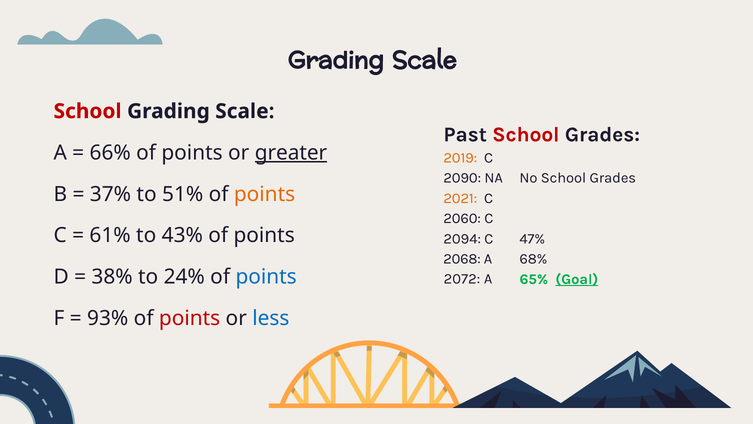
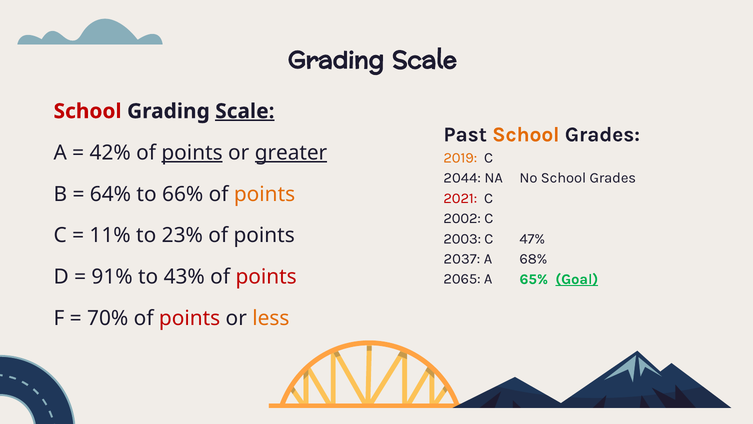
Scale underline: none -> present (245, 111)
School colour: red -> orange (526, 134)
66%: 66% -> 42% (110, 153)
points underline: none -> present (192, 153)
2090: 2090 -> 2044 (462, 178)
37%: 37% -> 64% (110, 194)
51%: 51% -> 66% (183, 194)
2021 colour: orange -> red (460, 198)
2060: 2060 -> 2002 (462, 218)
61%: 61% -> 11% (110, 235)
43%: 43% -> 23% (182, 235)
2094: 2094 -> 2003 (462, 238)
2068: 2068 -> 2037 (462, 259)
38%: 38% -> 91% (112, 277)
24%: 24% -> 43% (184, 277)
points colour: blue -> red (266, 277)
2072: 2072 -> 2065 (462, 279)
93%: 93% -> 70% (108, 318)
less colour: blue -> orange (271, 318)
